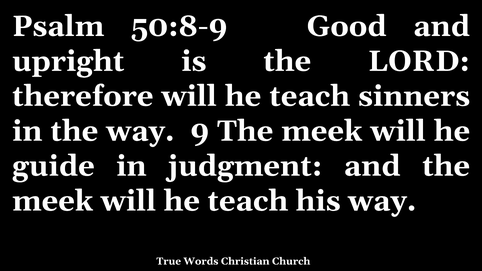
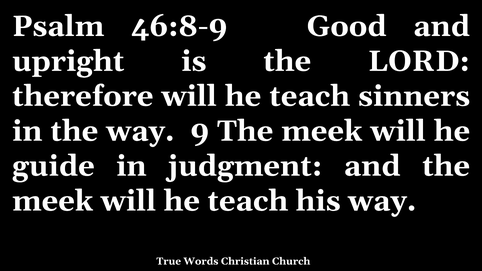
50:8-9: 50:8-9 -> 46:8-9 (179, 26)
